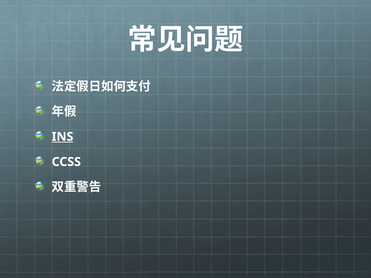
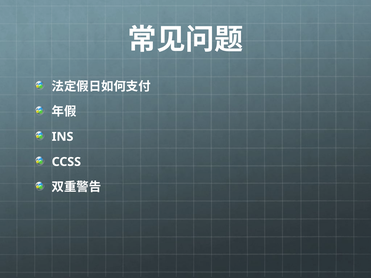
INS underline: present -> none (63, 137)
